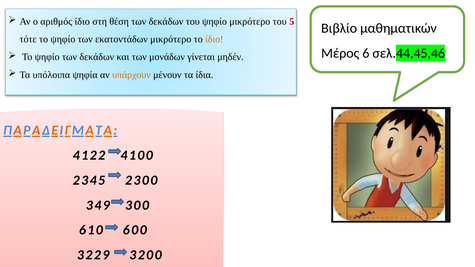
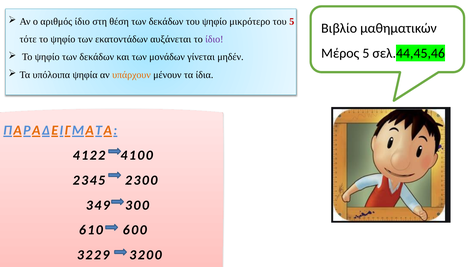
εκατοντάδων μικρότερο: μικρότερο -> αυξάνεται (171, 39)
ίδιο colour: orange -> purple (214, 39)
Μέρος 6: 6 -> 5 (366, 53)
